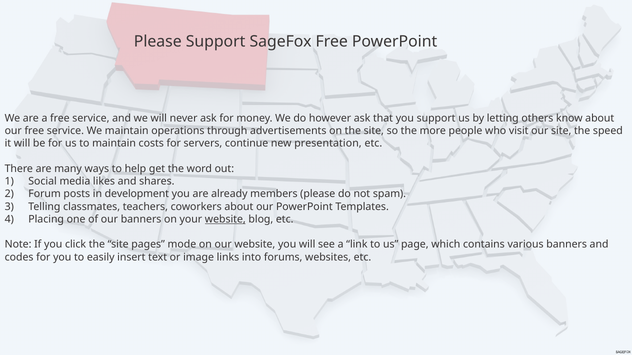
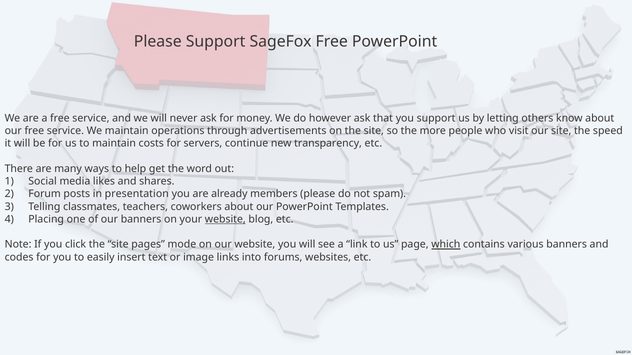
presentation: presentation -> transparency (328, 144)
development: development -> presentation (137, 194)
which underline: none -> present (446, 245)
